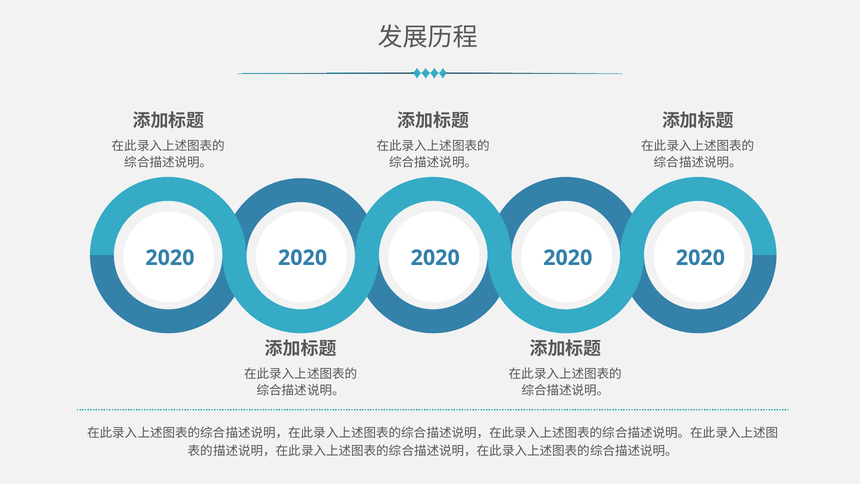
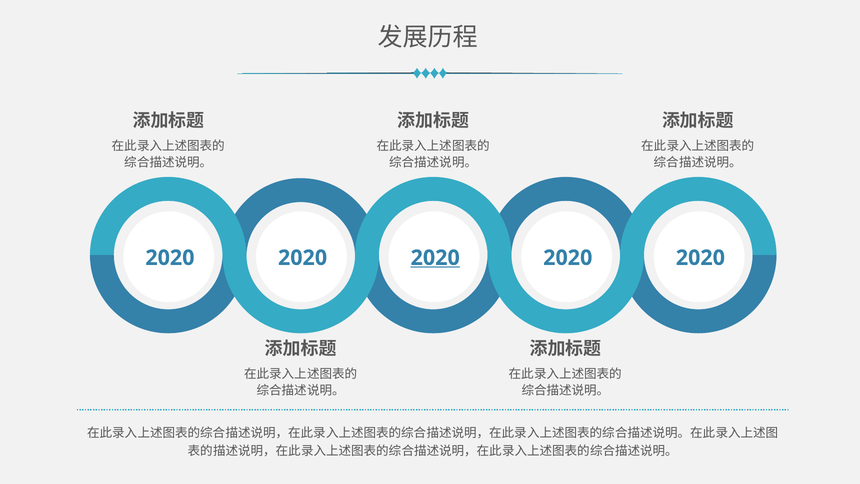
2020 underline: none -> present (435, 258)
